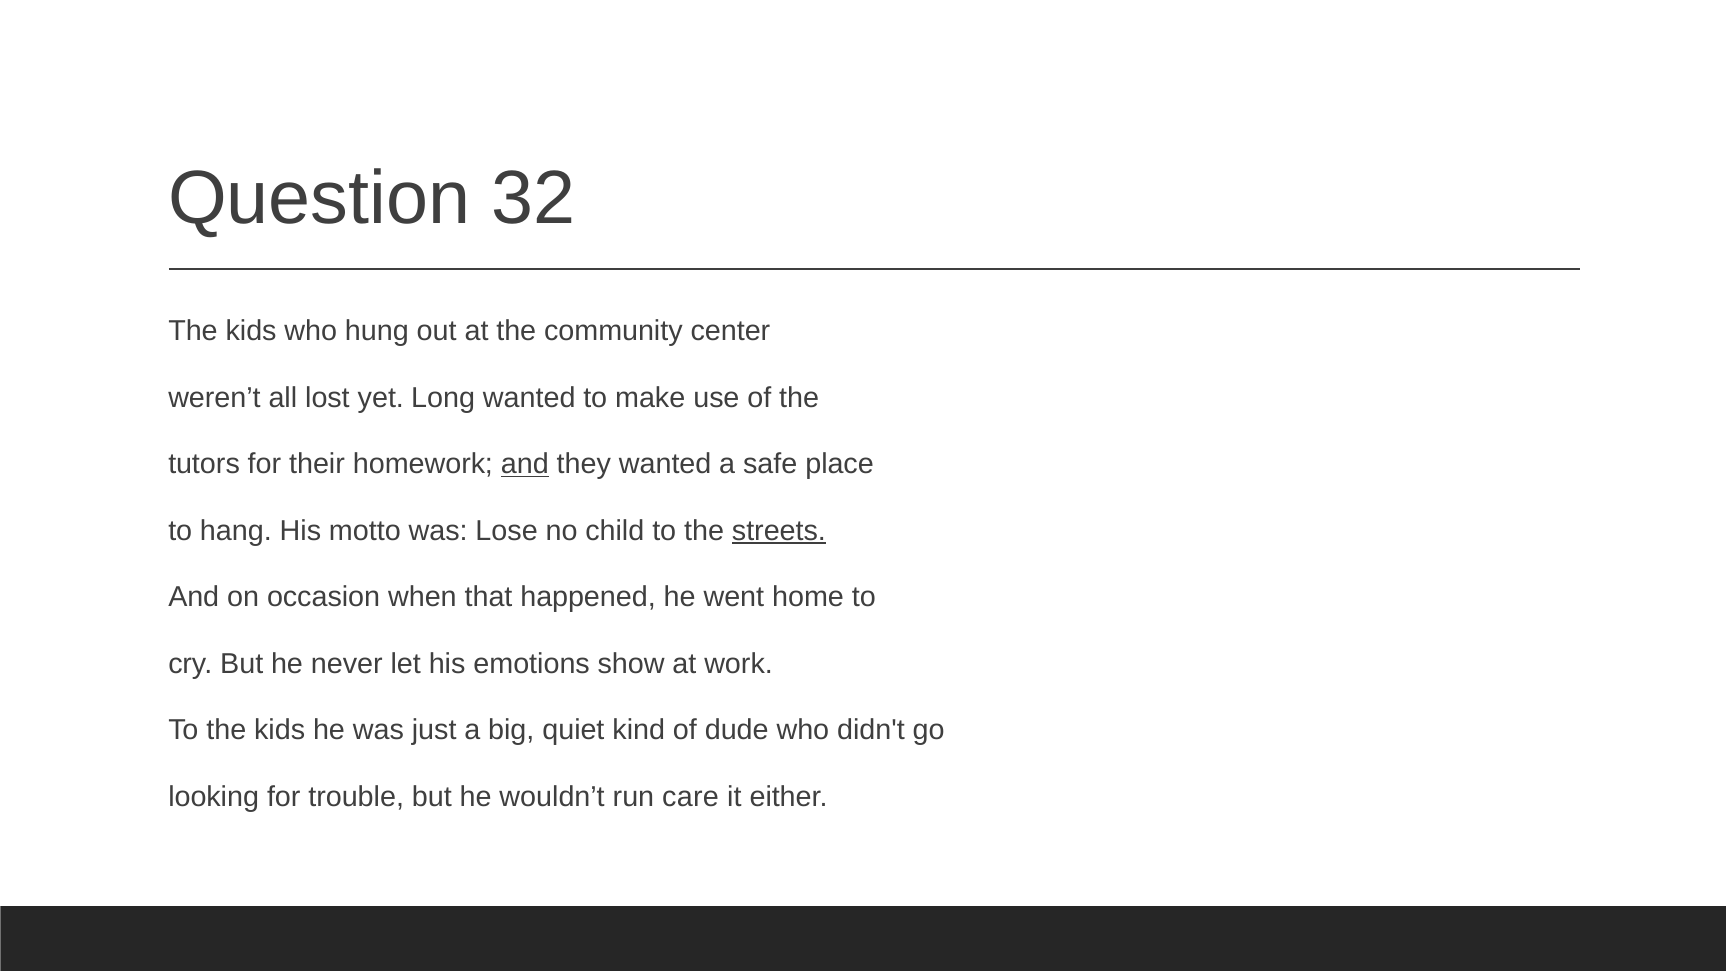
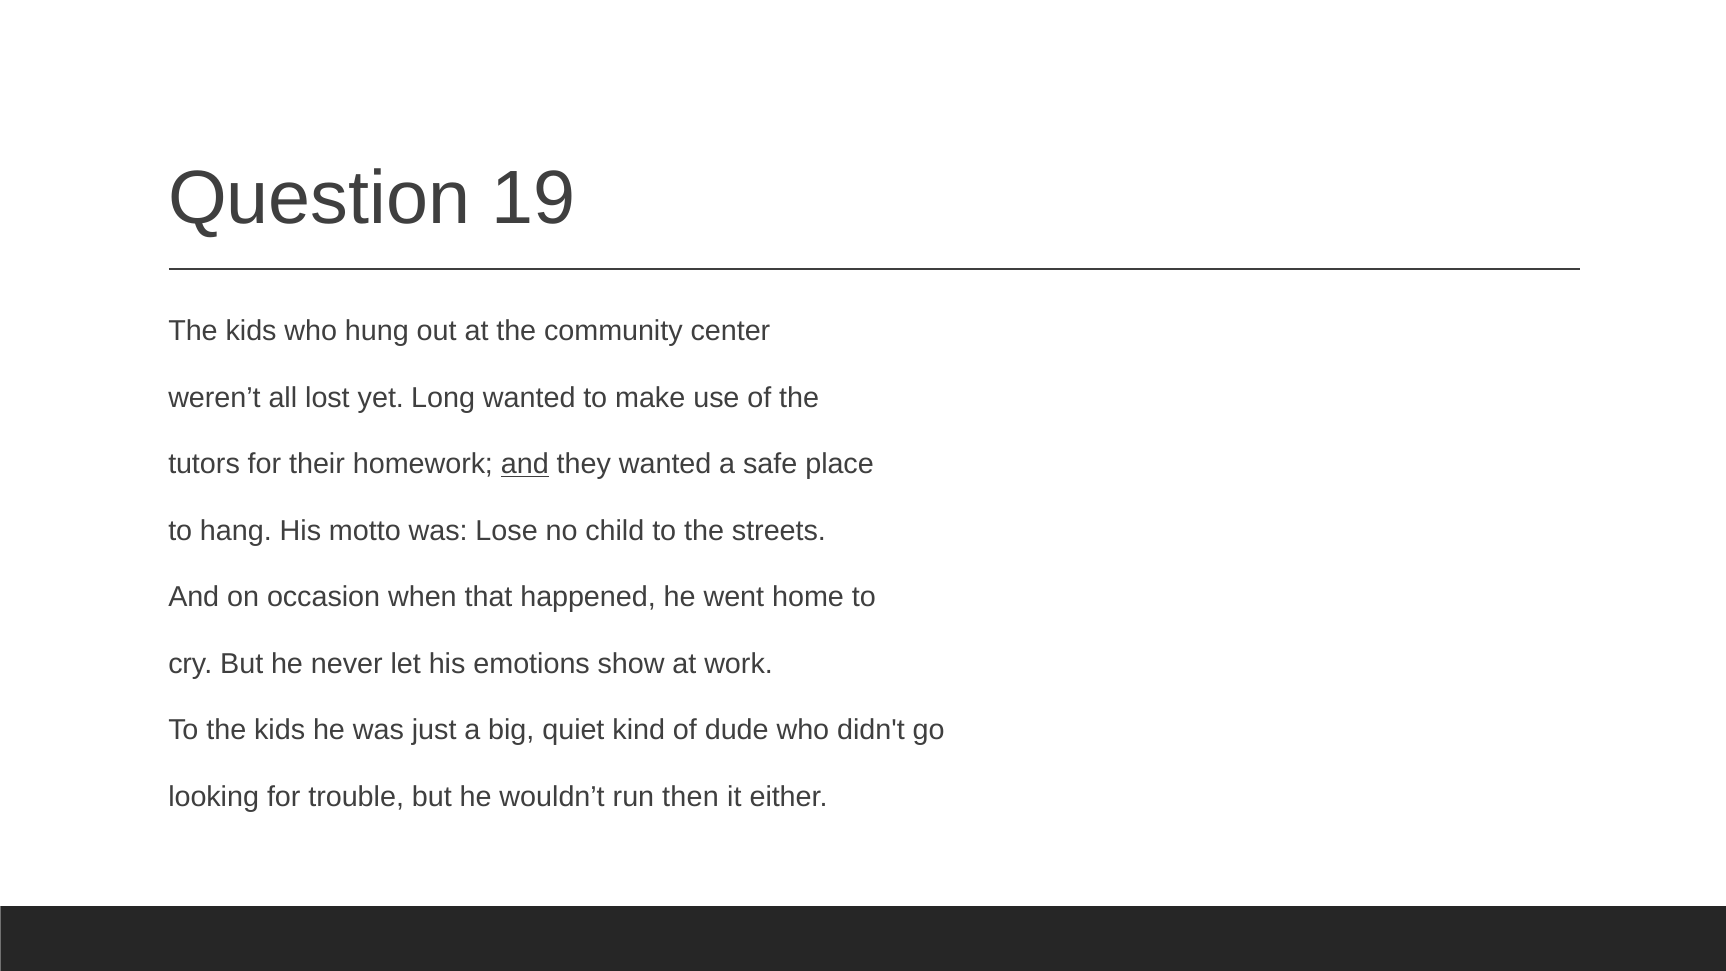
32: 32 -> 19 (533, 198)
streets underline: present -> none (779, 531)
care: care -> then (691, 797)
